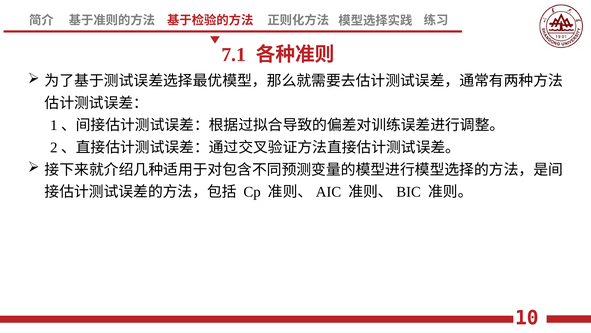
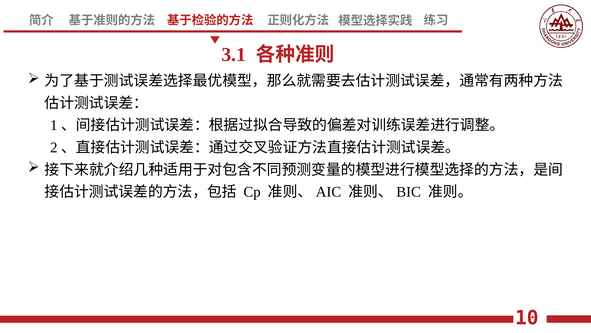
7.1: 7.1 -> 3.1 (234, 54)
